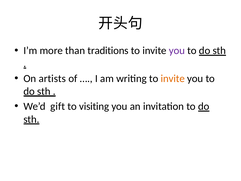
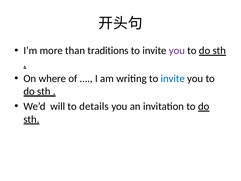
artists: artists -> where (52, 78)
invite colour: orange -> blue (173, 78)
gift: gift -> will (58, 106)
visiting: visiting -> details (94, 106)
